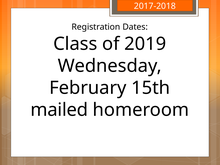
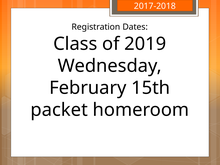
mailed: mailed -> packet (59, 110)
